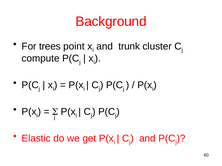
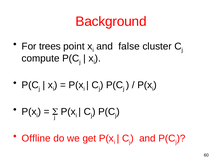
trunk: trunk -> false (129, 46)
Elastic: Elastic -> Offline (36, 139)
